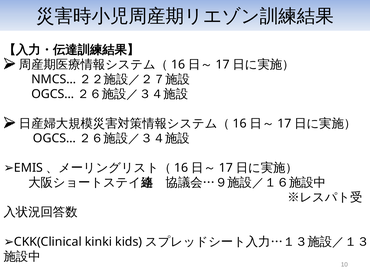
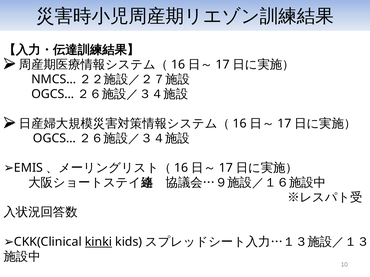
kinki underline: none -> present (98, 242)
